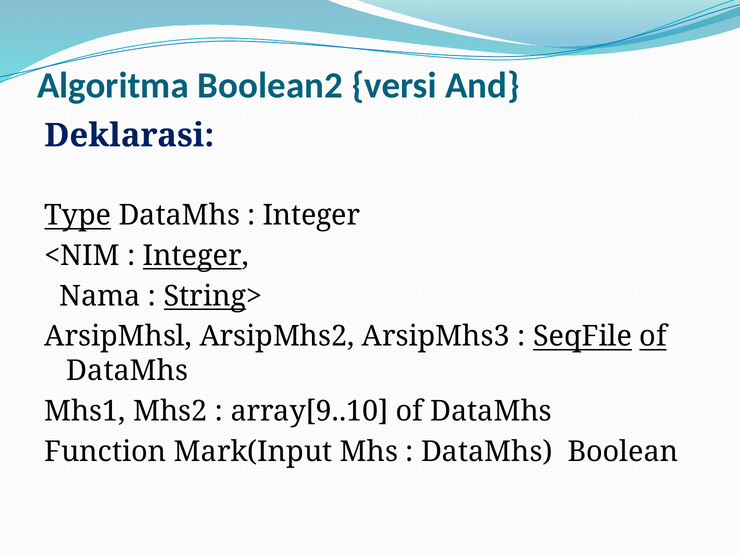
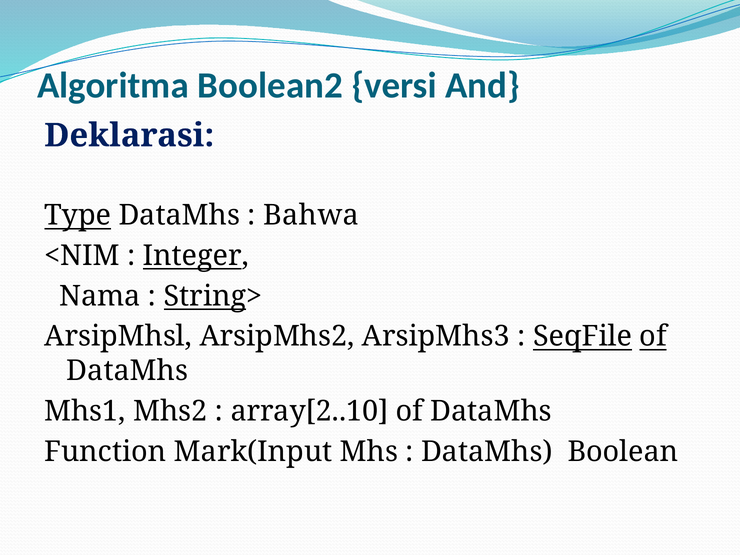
Integer: Integer -> Bahwa (311, 215)
array[9..10: array[9..10 -> array[2..10 (309, 411)
